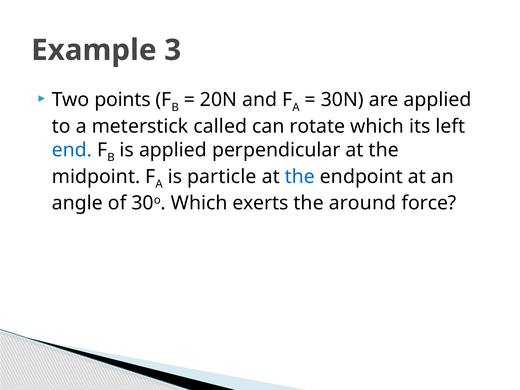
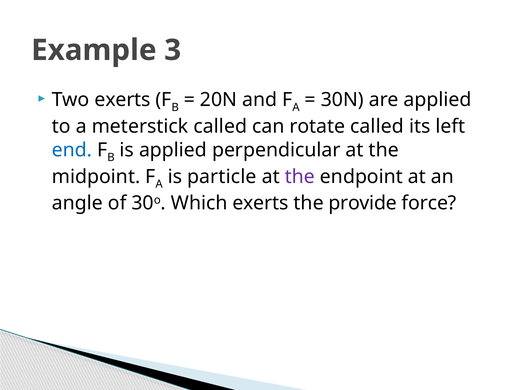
Two points: points -> exerts (123, 100)
rotate which: which -> called (377, 127)
the colour: blue -> purple (300, 177)
around: around -> provide (363, 203)
